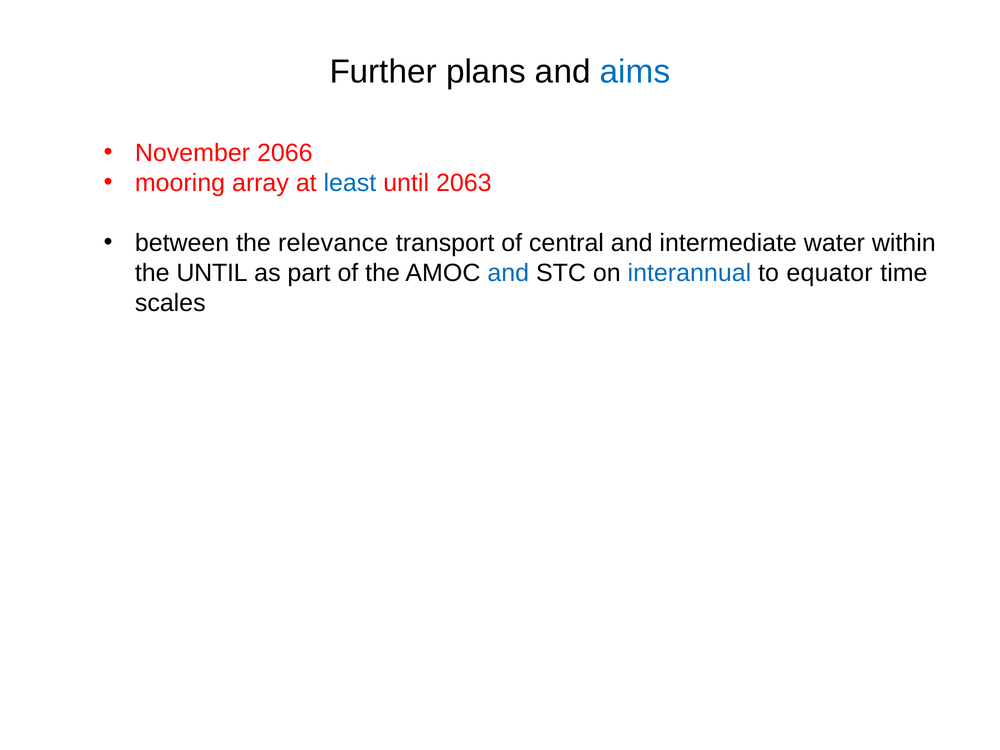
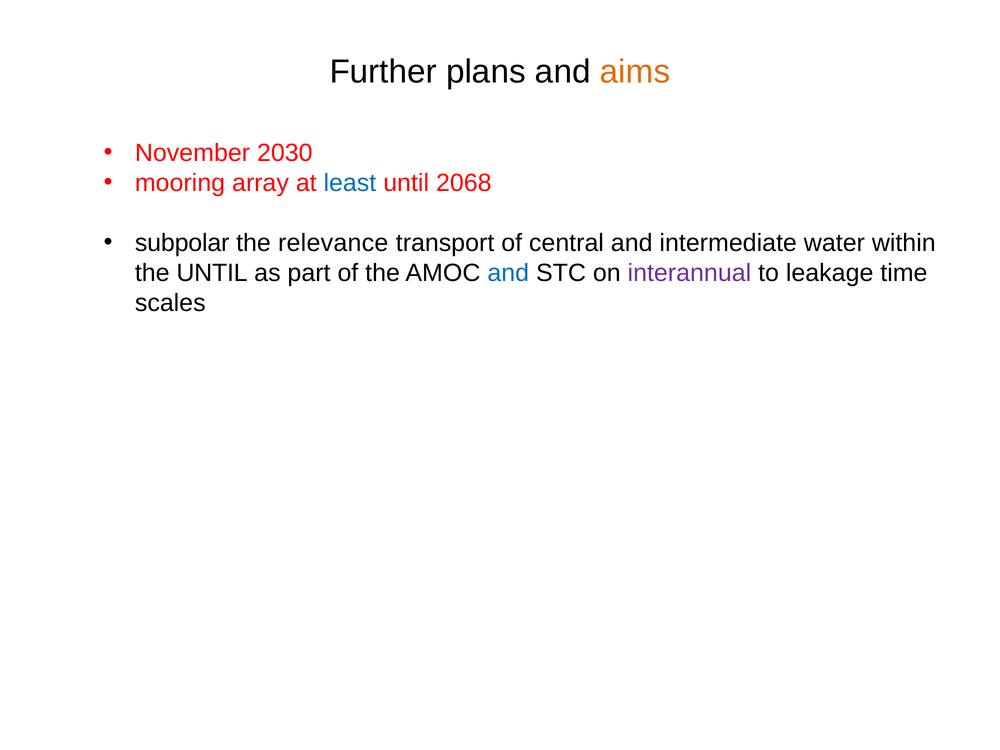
aims colour: blue -> orange (635, 72)
2066: 2066 -> 2030 (285, 153)
2063: 2063 -> 2068 (464, 183)
between: between -> subpolar (182, 243)
interannual colour: blue -> purple (689, 273)
equator: equator -> leakage (830, 273)
